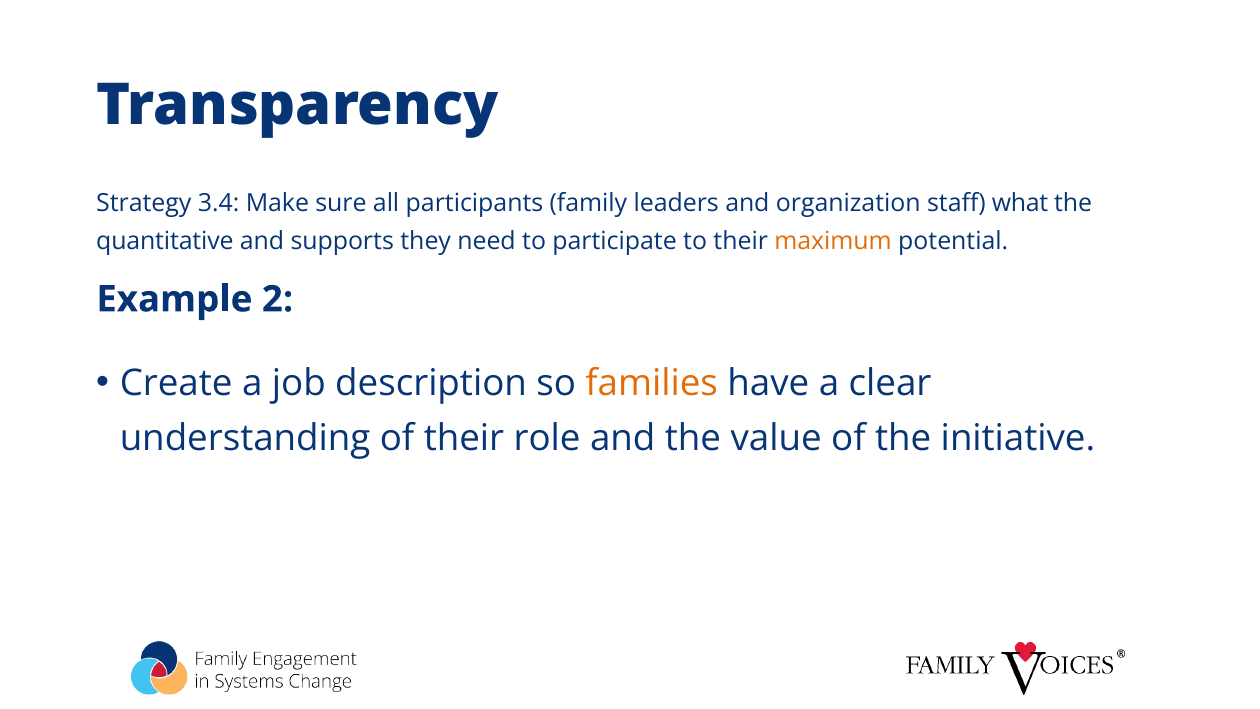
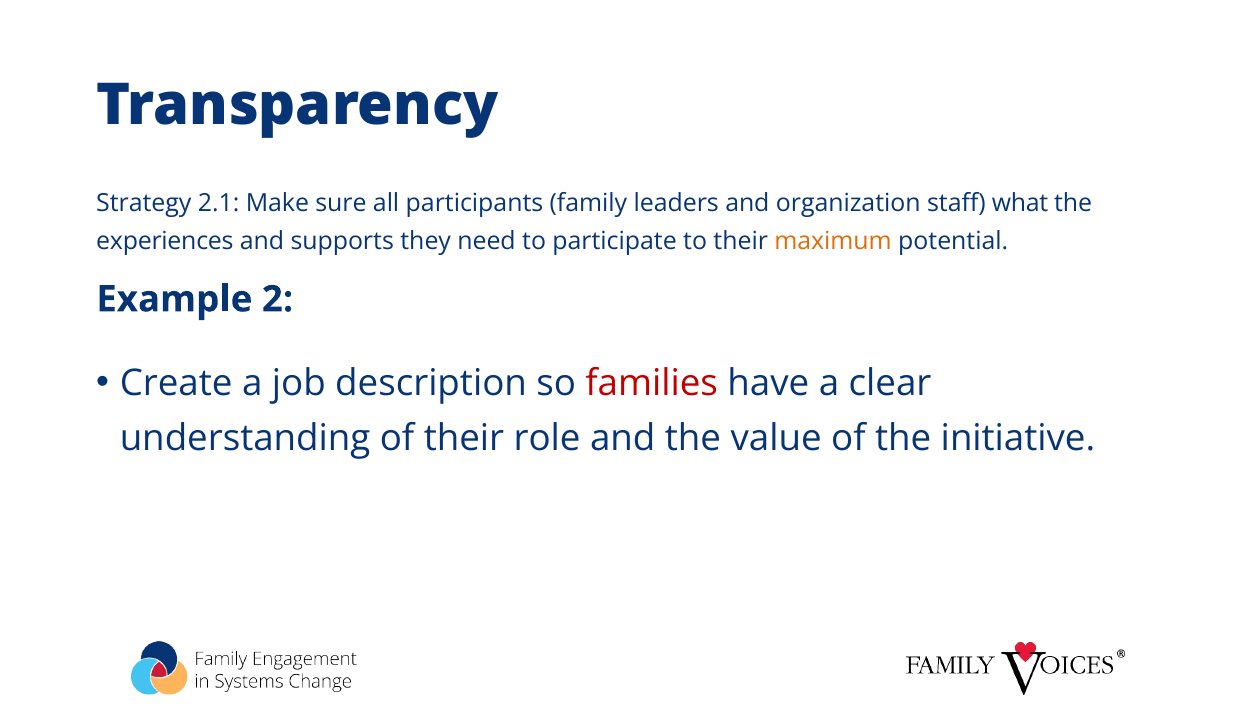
3.4: 3.4 -> 2.1 (219, 204)
quantitative: quantitative -> experiences (165, 241)
families colour: orange -> red (652, 383)
